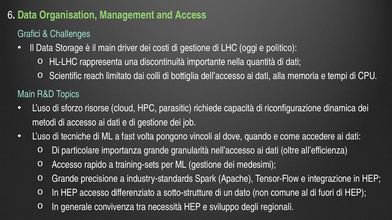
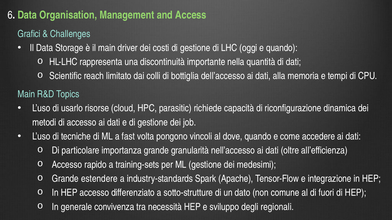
e politico: politico -> quando (282, 48)
sforzo: sforzo -> usarlo (72, 109)
precisione: precisione -> estendere (99, 179)
